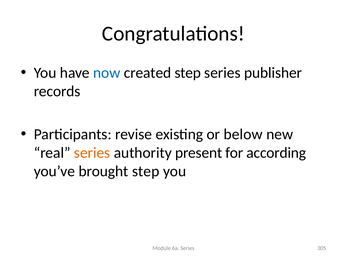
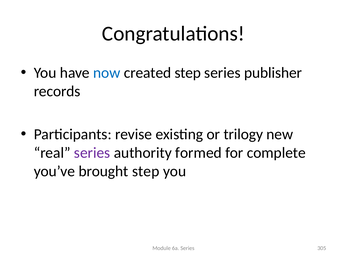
below: below -> trilogy (243, 135)
series colour: orange -> purple (92, 153)
present: present -> formed (199, 153)
according: according -> complete (276, 153)
